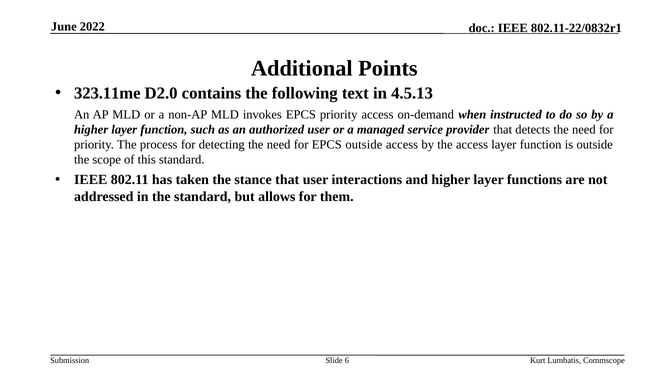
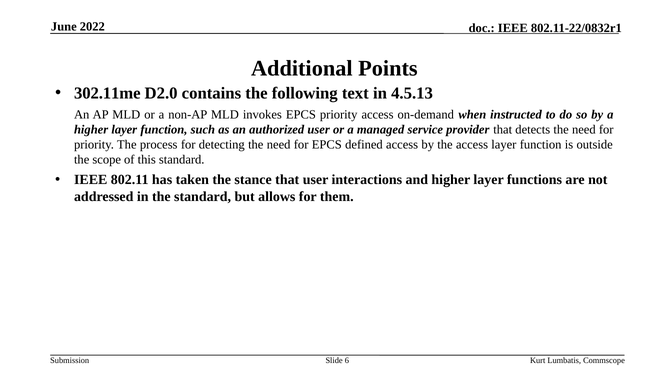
323.11me: 323.11me -> 302.11me (107, 93)
EPCS outside: outside -> defined (364, 145)
